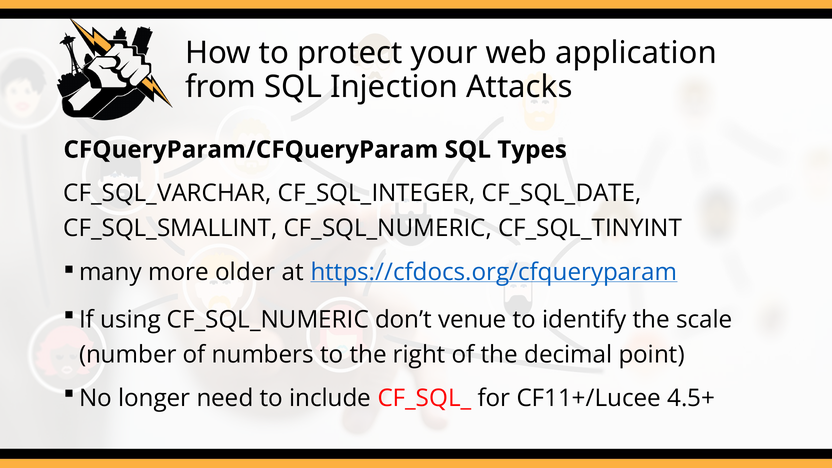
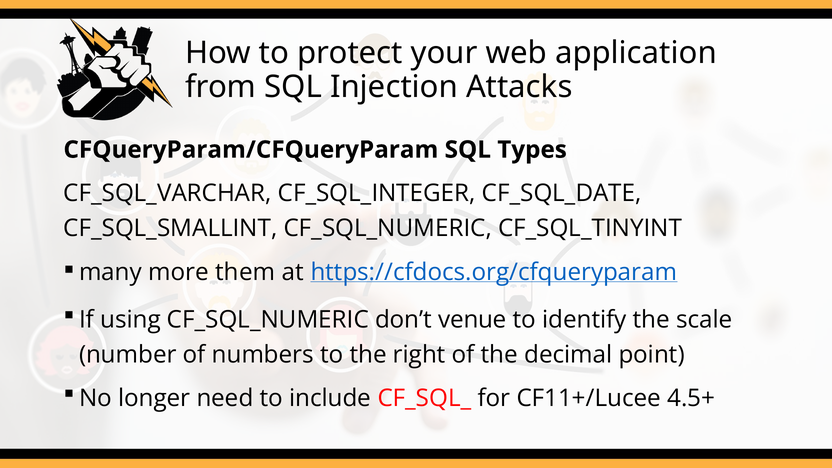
older: older -> them (245, 272)
